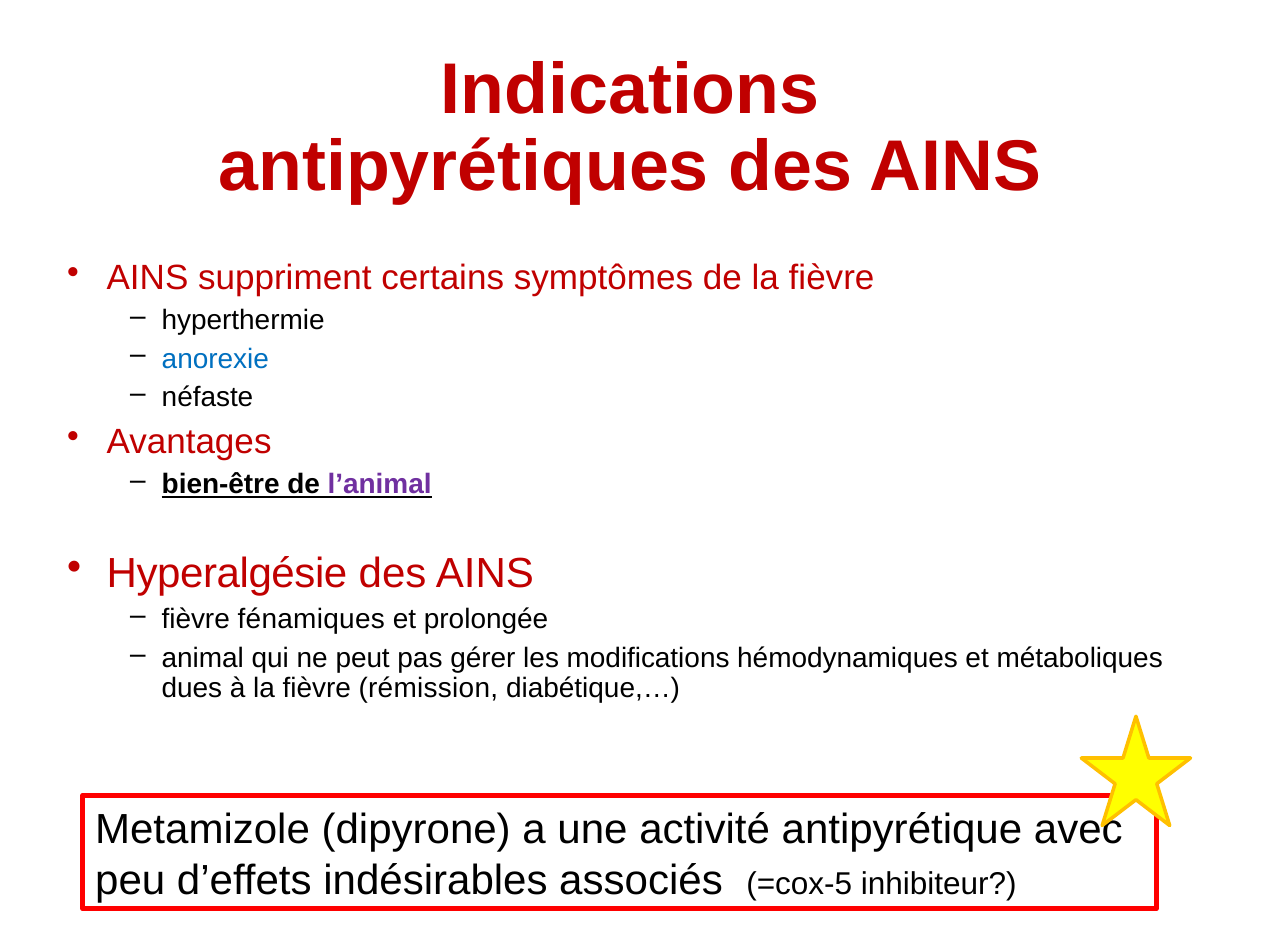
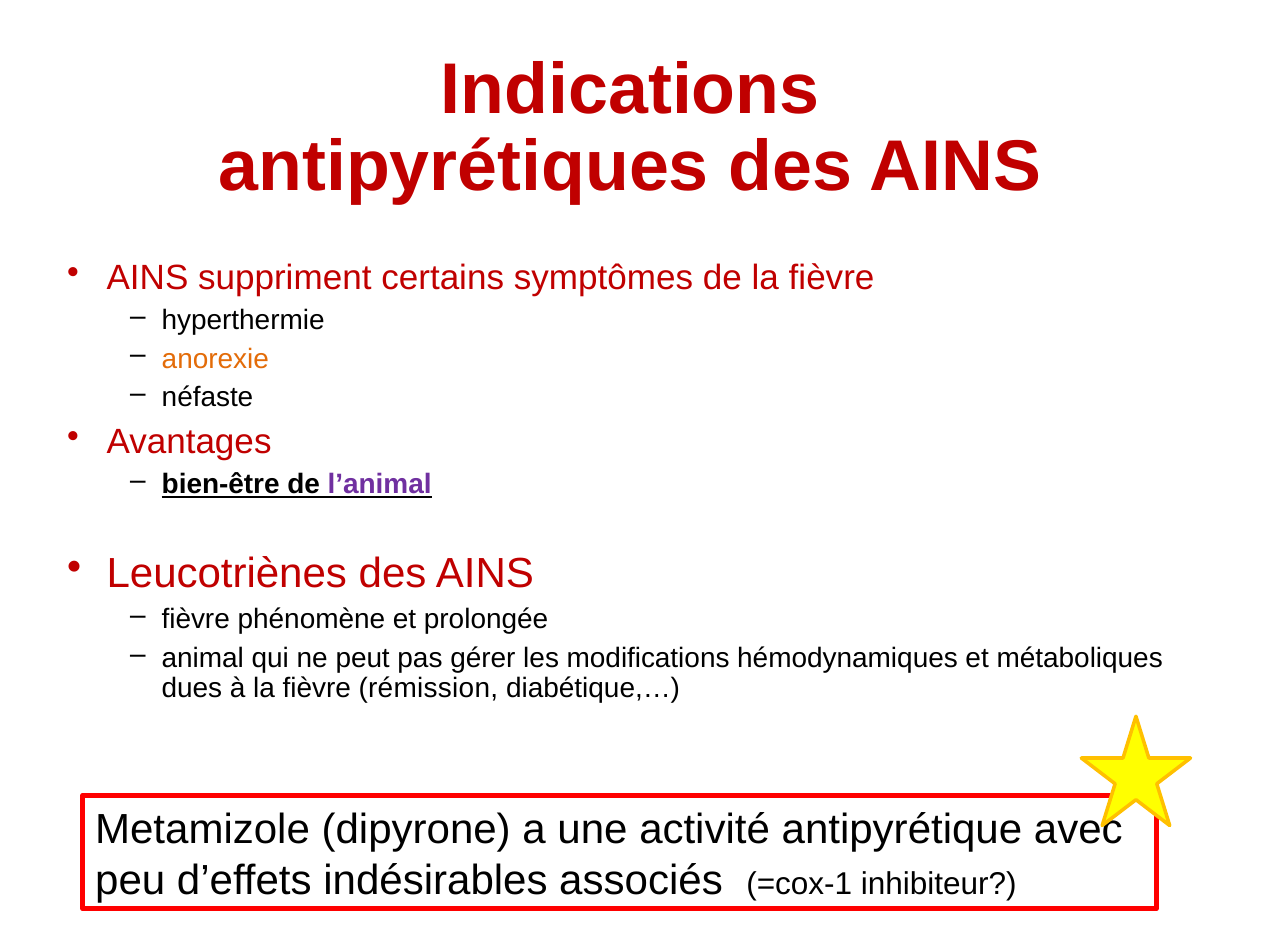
anorexie colour: blue -> orange (215, 359)
Hyperalgésie: Hyperalgésie -> Leucotriènes (227, 573)
fénamiques: fénamiques -> phénomène (311, 620)
=cox-5: =cox-5 -> =cox-1 (799, 883)
